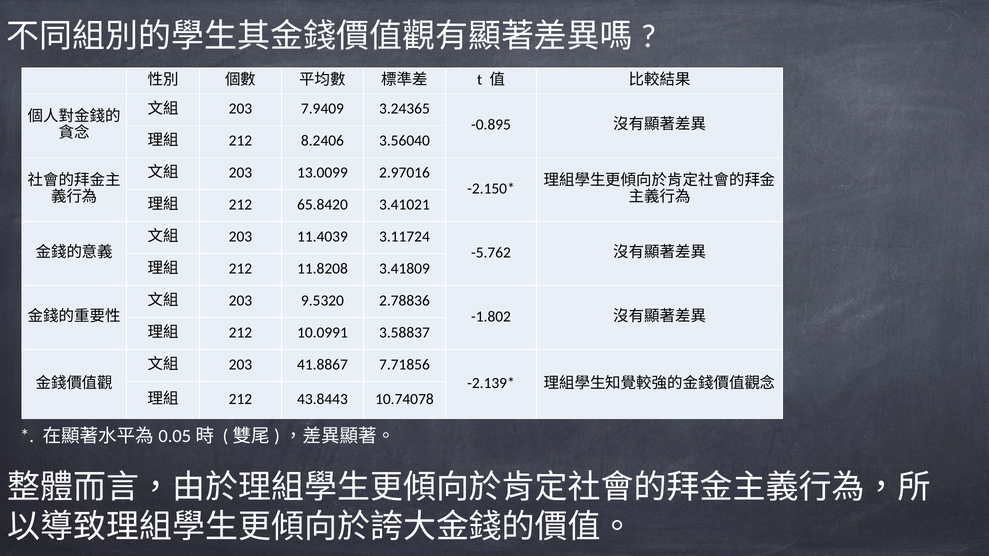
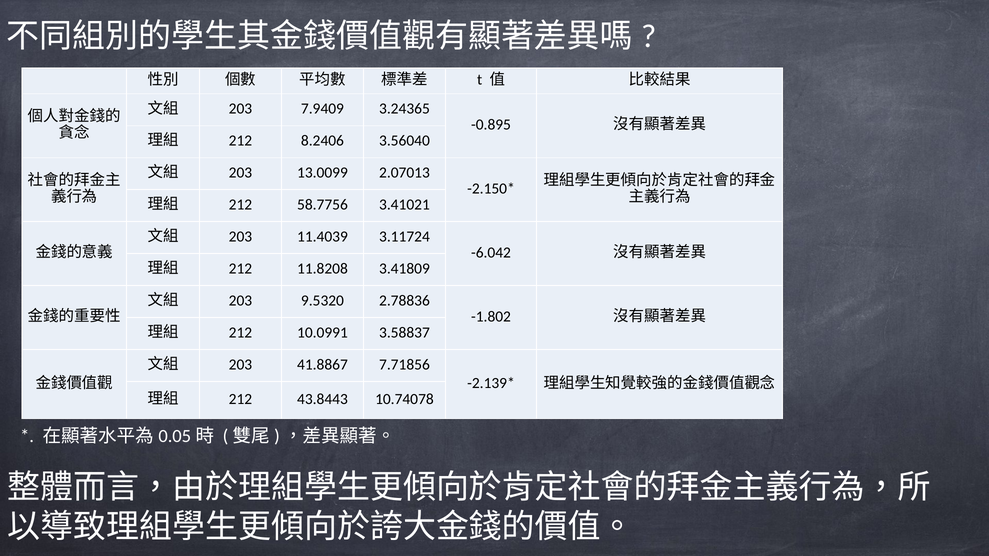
2.97016: 2.97016 -> 2.07013 (404, 173)
65.8420: 65.8420 -> 58.7756 (322, 205)
-5.762: -5.762 -> -6.042 (491, 253)
